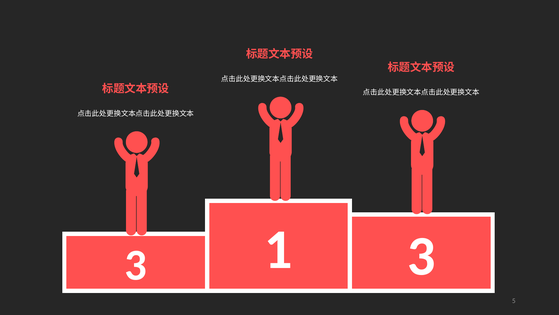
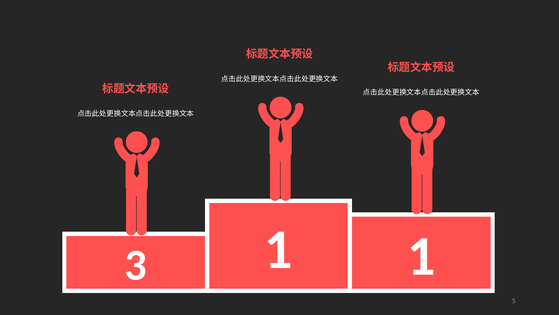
1 3: 3 -> 1 (421, 256)
